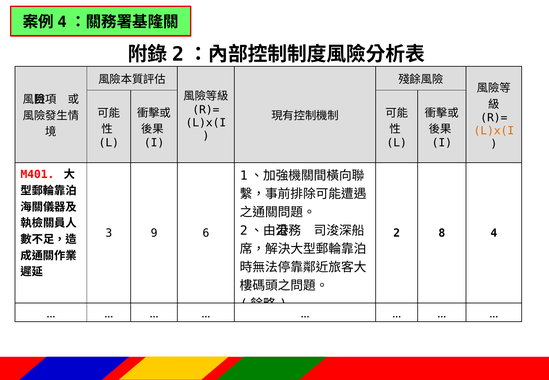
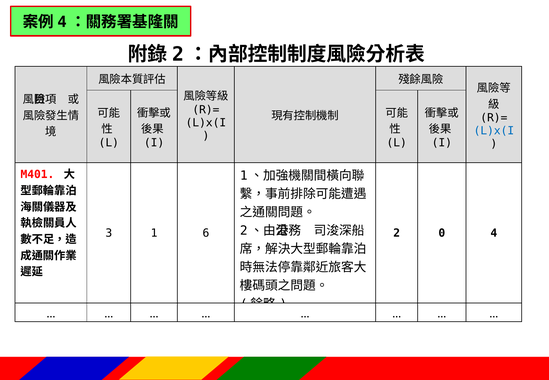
L)x(I colour: orange -> blue (494, 131)
9: 9 -> 1 (154, 233)
8: 8 -> 0 (442, 233)
